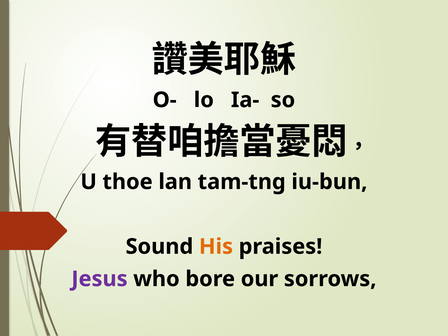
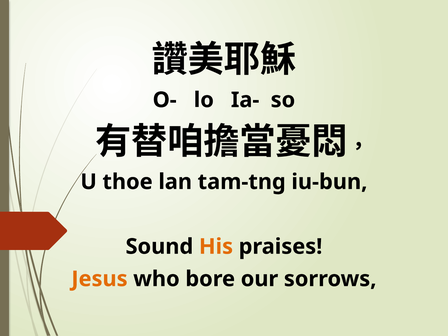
Jesus colour: purple -> orange (99, 279)
